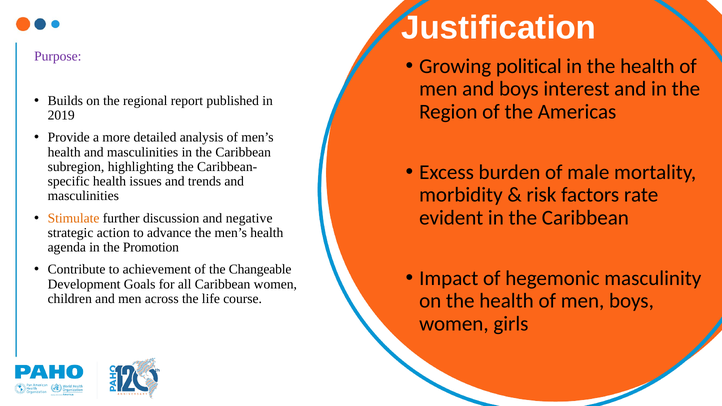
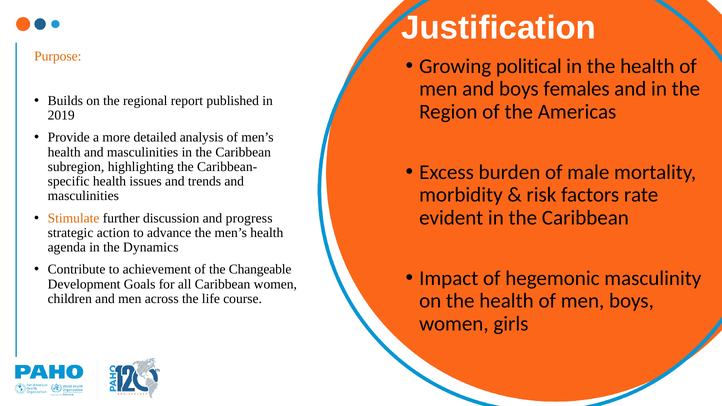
Purpose colour: purple -> orange (58, 56)
interest: interest -> females (577, 89)
negative: negative -> progress (249, 218)
Promotion: Promotion -> Dynamics (151, 247)
